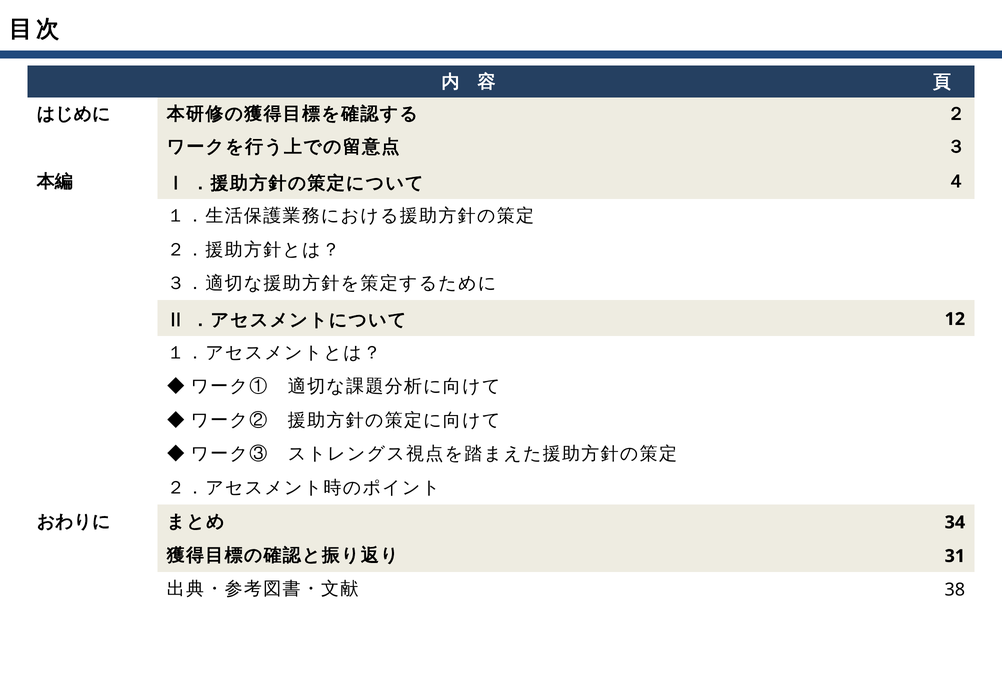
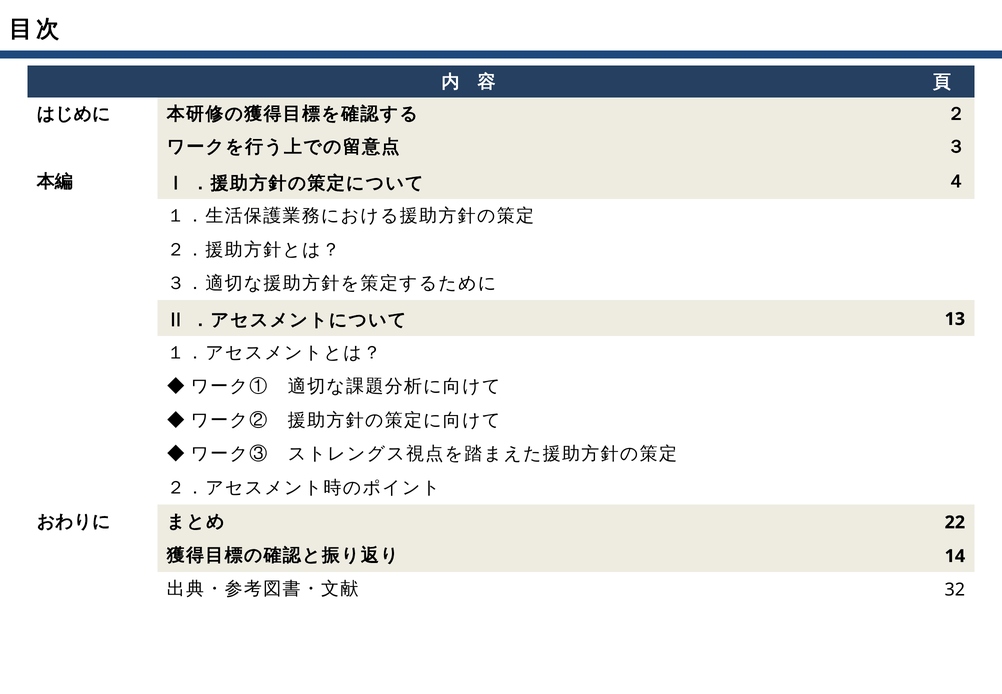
12: 12 -> 13 (955, 319)
34: 34 -> 22 (955, 522)
31: 31 -> 14 (955, 556)
38: 38 -> 32 (955, 590)
